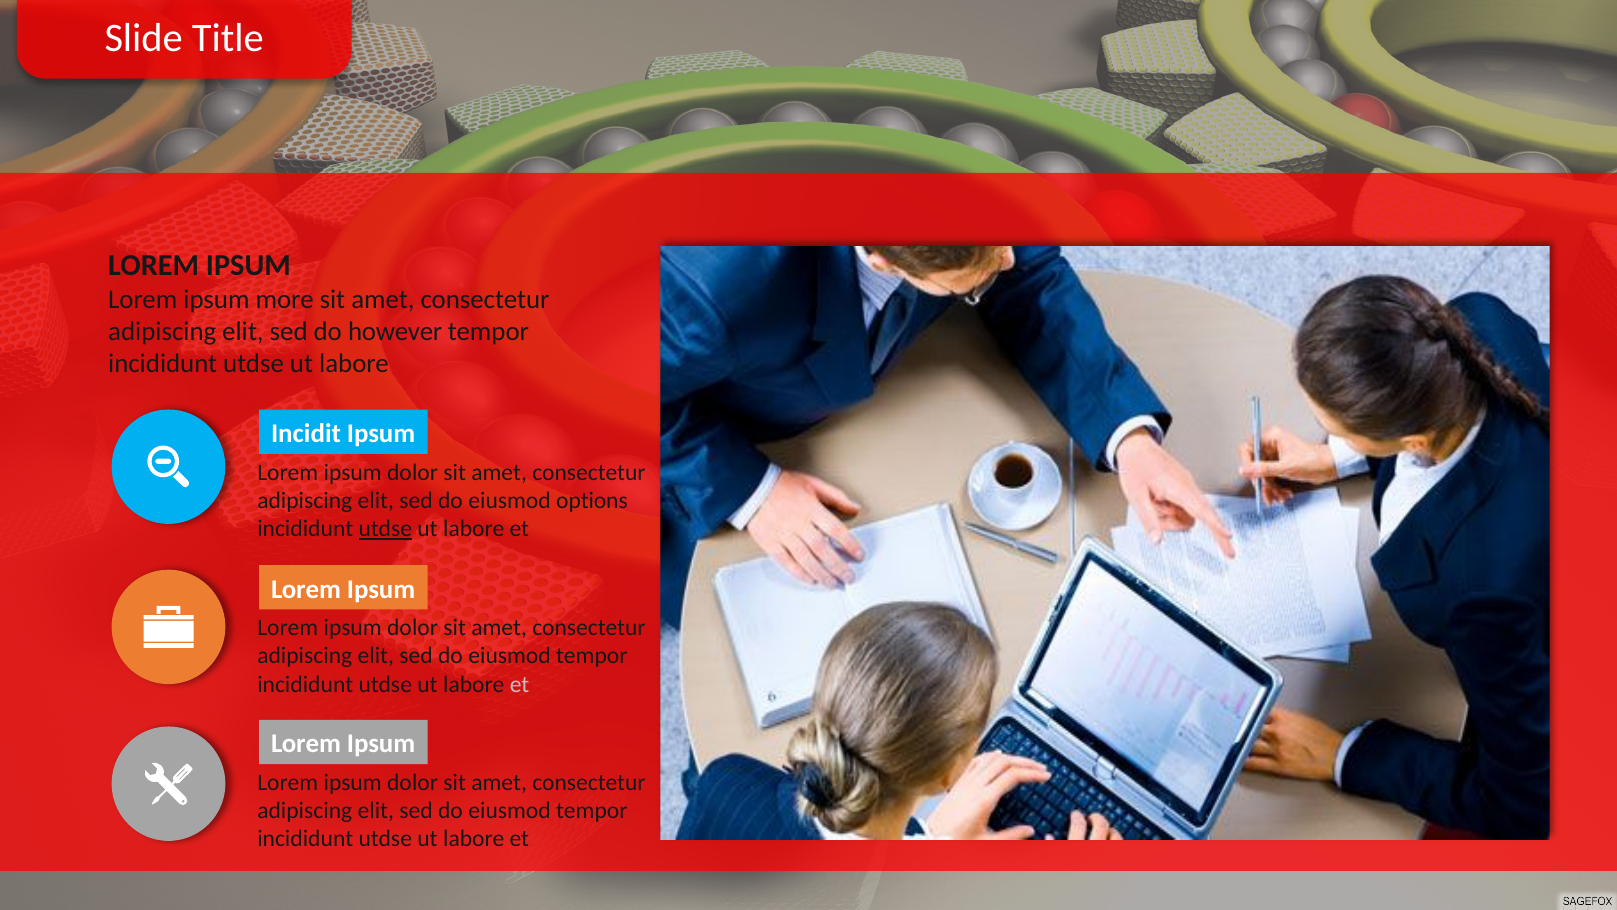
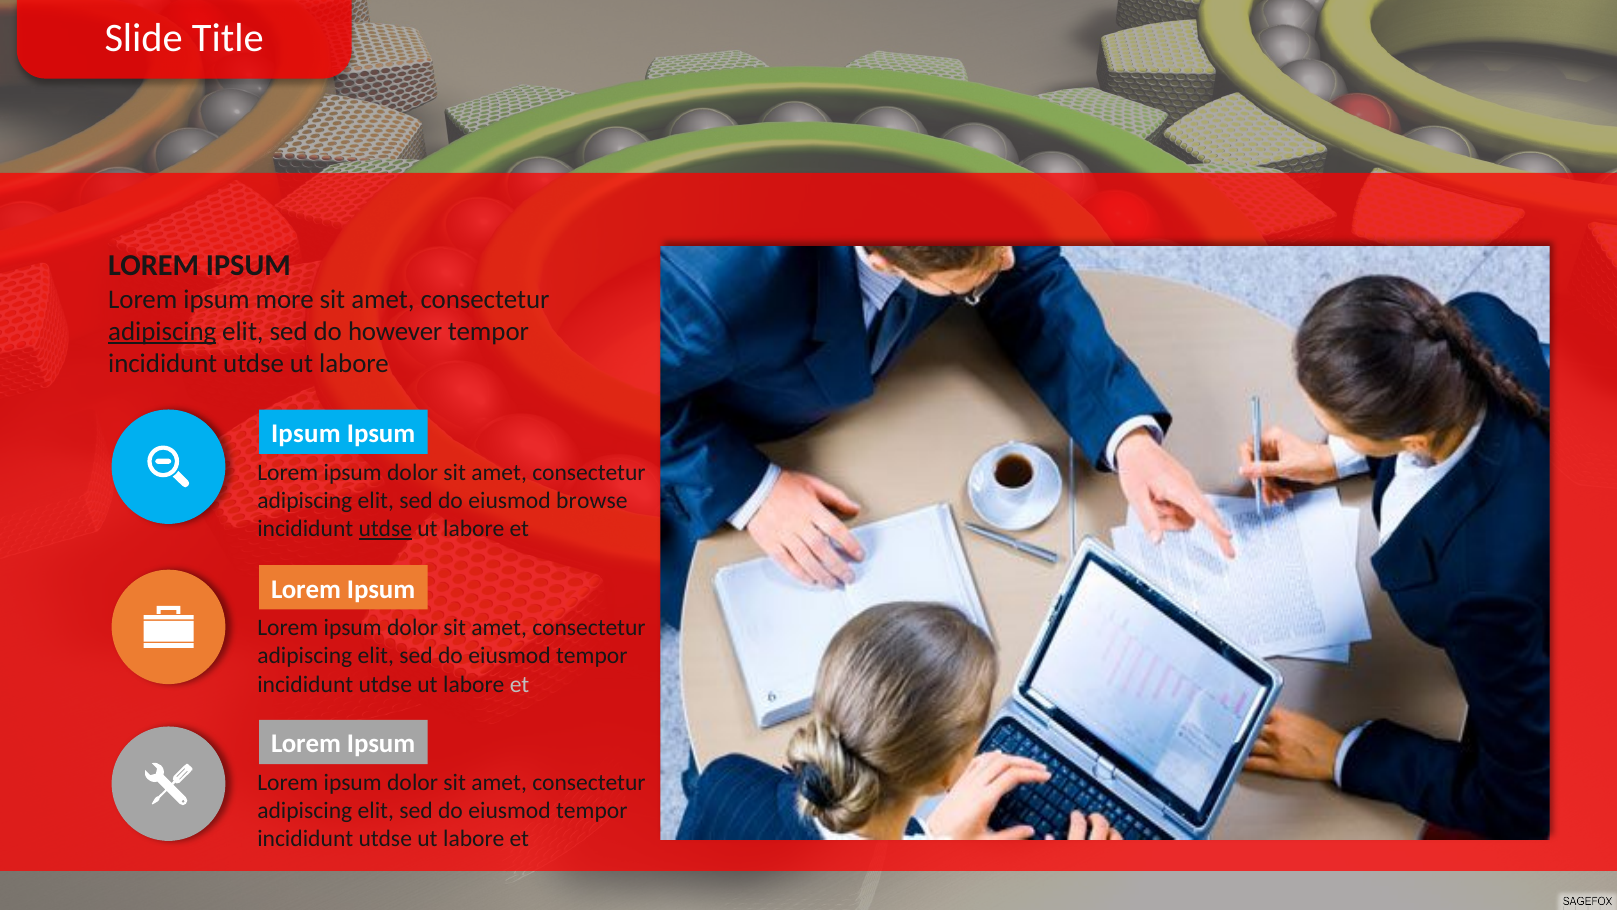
adipiscing underline: none -> present (162, 331)
Incidit: Incidit -> Ipsum (306, 433)
options: options -> browse (592, 500)
